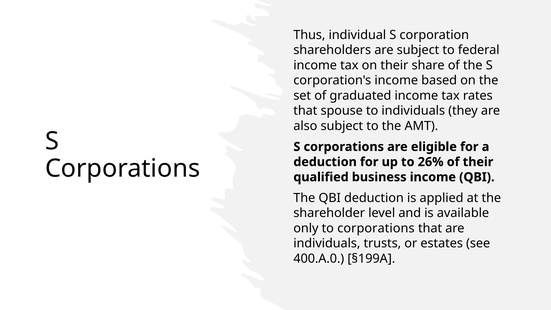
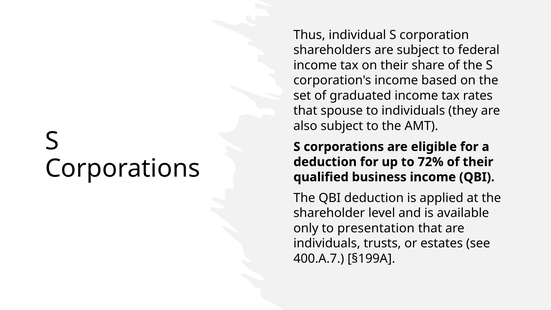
26%: 26% -> 72% (431, 162)
to corporations: corporations -> presentation (376, 228)
400.A.0: 400.A.0 -> 400.A.7 (319, 259)
